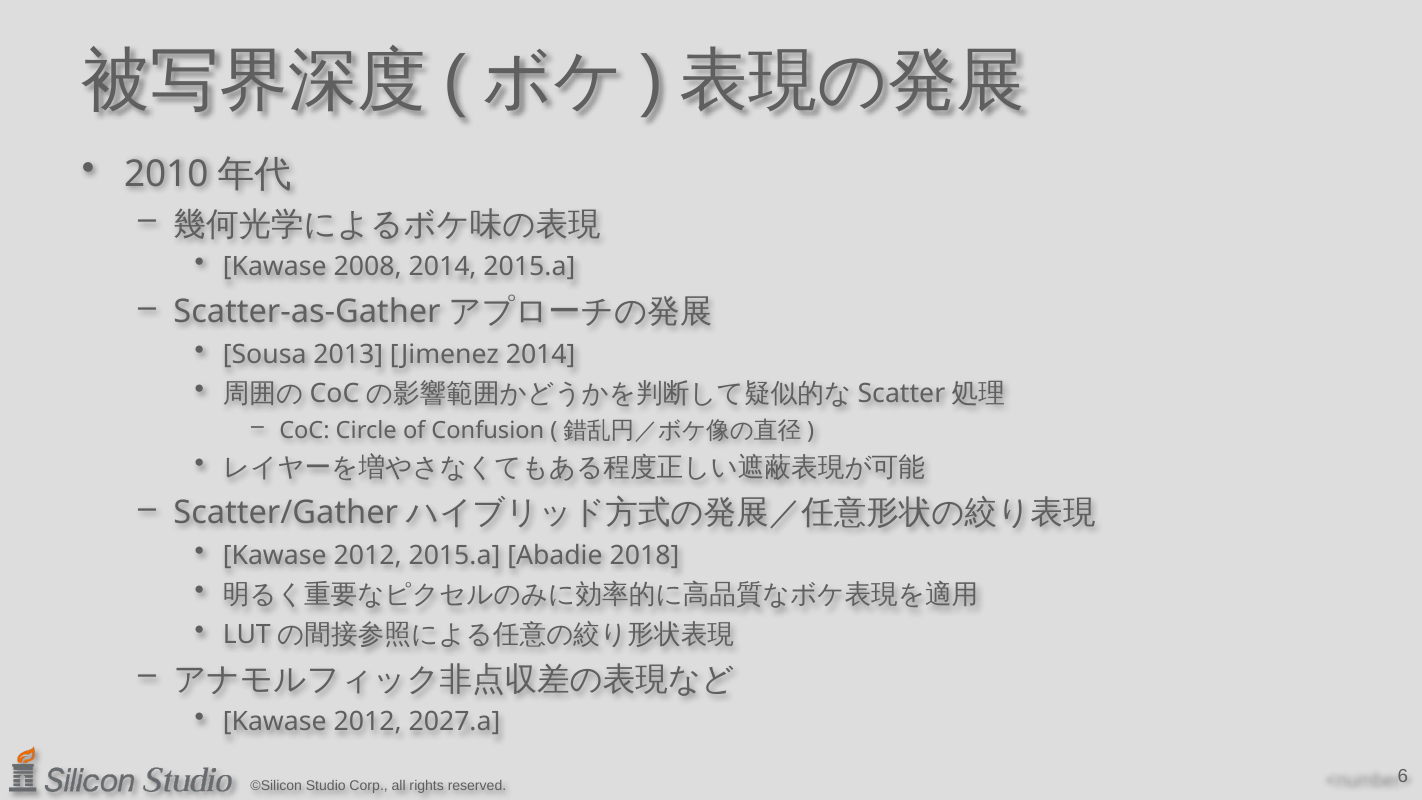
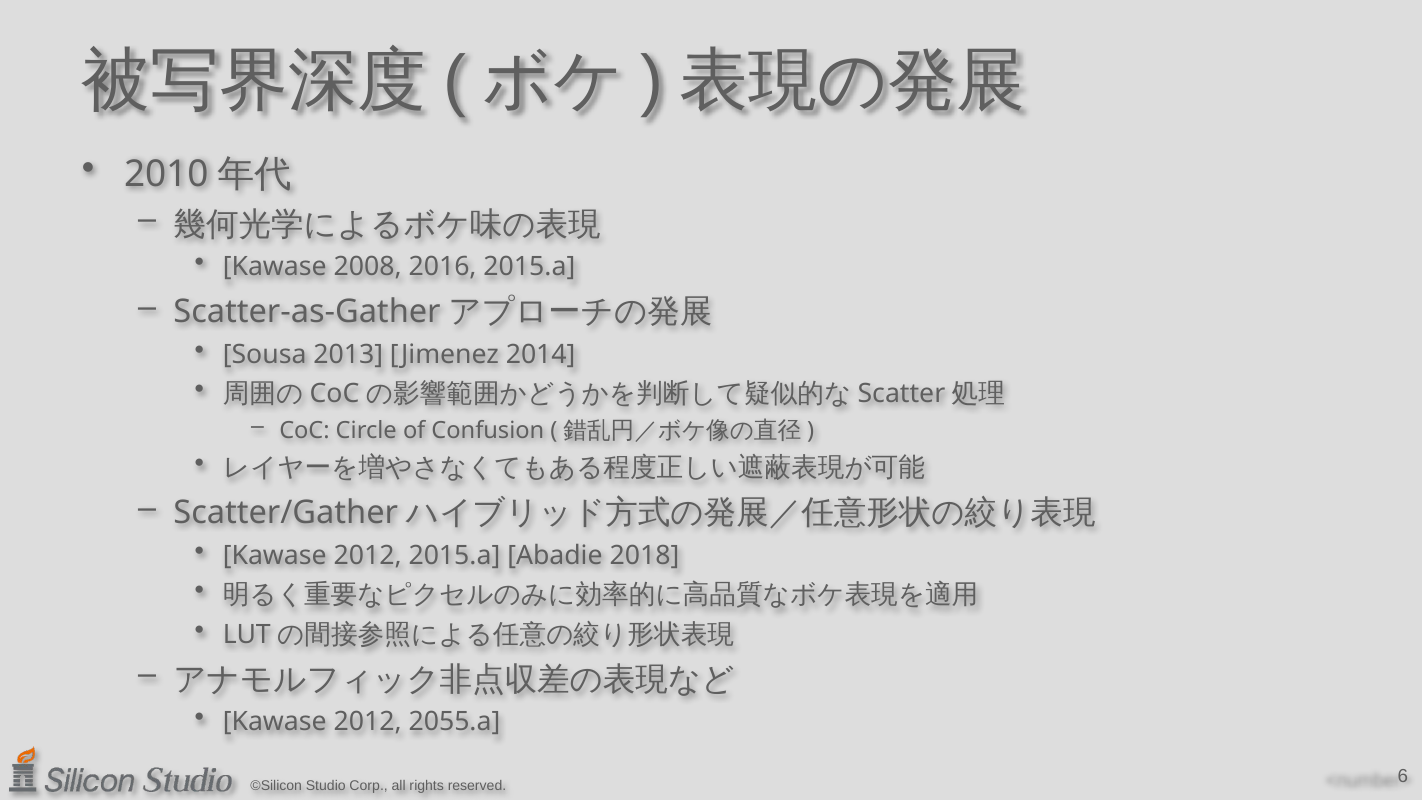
2008 2014: 2014 -> 2016 (443, 267)
2027.a: 2027.a -> 2055.a (454, 722)
